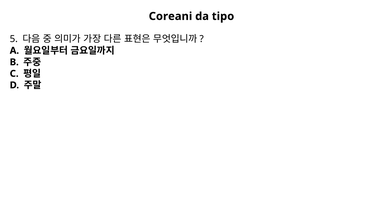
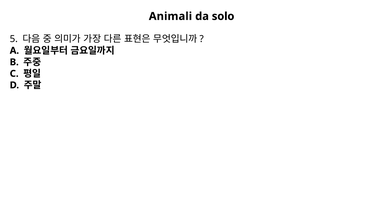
Coreani: Coreani -> Animali (170, 16)
tipo: tipo -> solo (223, 16)
